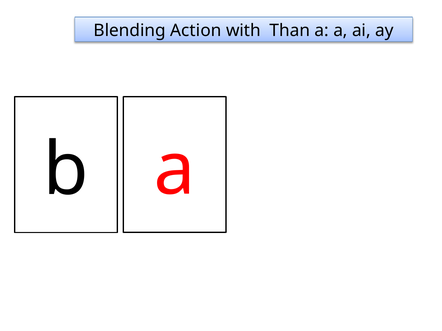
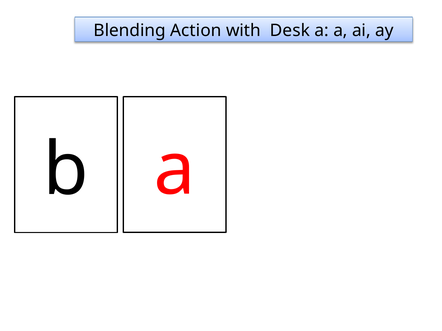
Than: Than -> Desk (290, 31)
